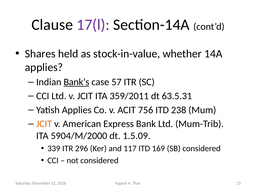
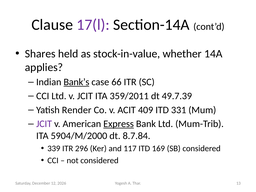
57: 57 -> 66 (116, 82)
63.5.31: 63.5.31 -> 49.7.39 (177, 96)
Yatish Applies: Applies -> Render (77, 110)
756: 756 -> 409 (146, 110)
238: 238 -> 331 (179, 110)
JCIT colour: orange -> purple (44, 124)
Express underline: none -> present (119, 124)
1.5.09: 1.5.09 -> 8.7.84 (137, 136)
